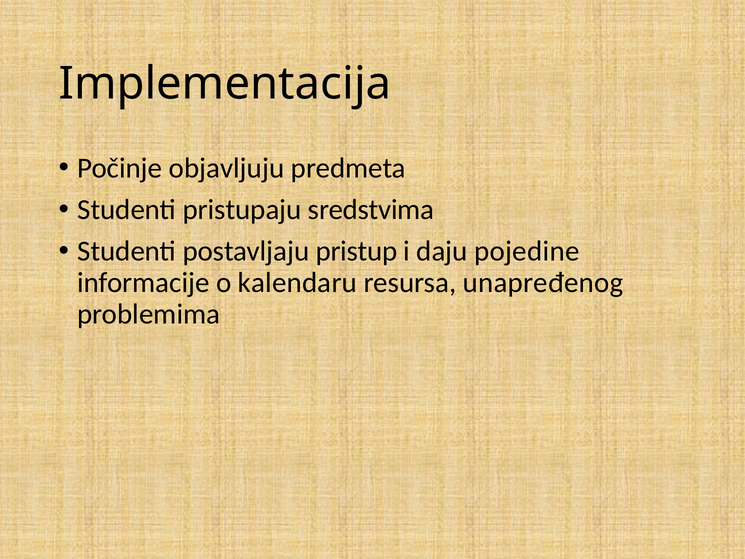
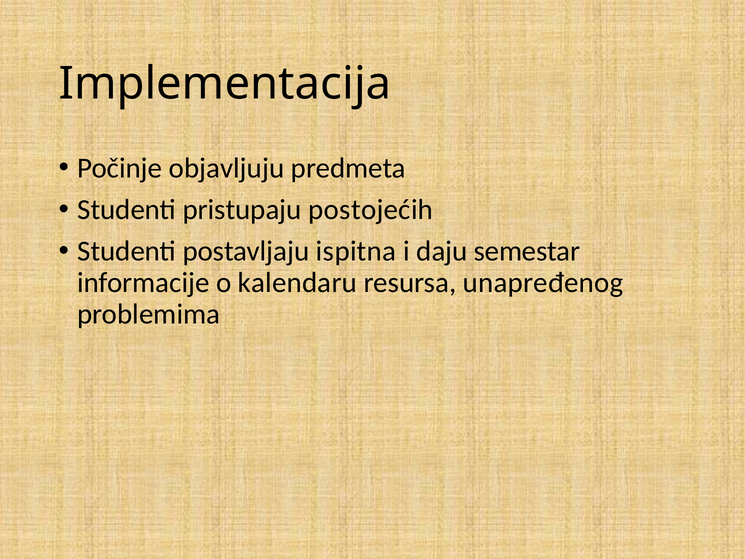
sredstvima: sredstvima -> postojećih (371, 210)
pristup: pristup -> ispitna (356, 251)
pojedine: pojedine -> semestar (527, 251)
